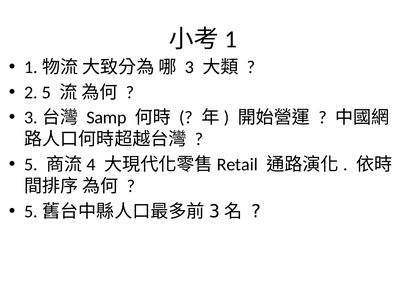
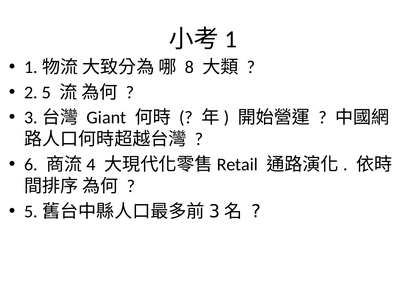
3: 3 -> 8 (190, 67)
Samp: Samp -> Giant (106, 118)
5: 5 -> 6 (31, 165)
